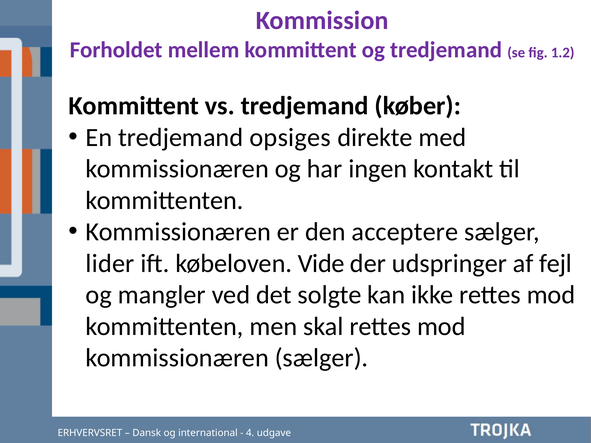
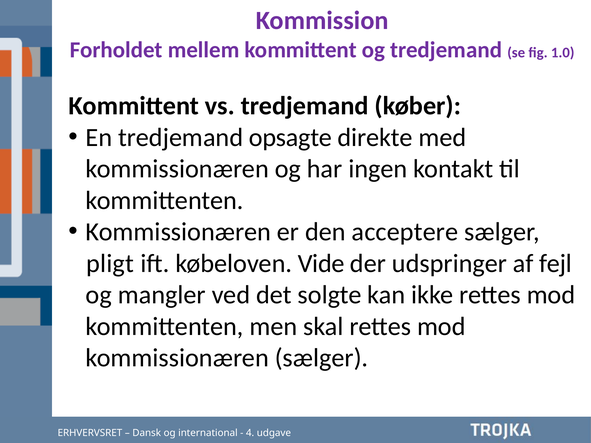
1.2: 1.2 -> 1.0 (563, 53)
opsiges: opsiges -> opsagte (290, 137)
lider: lider -> pligt (110, 264)
